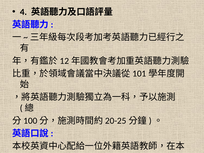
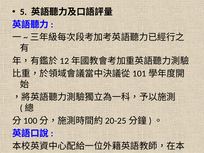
4: 4 -> 5 (23, 12)
